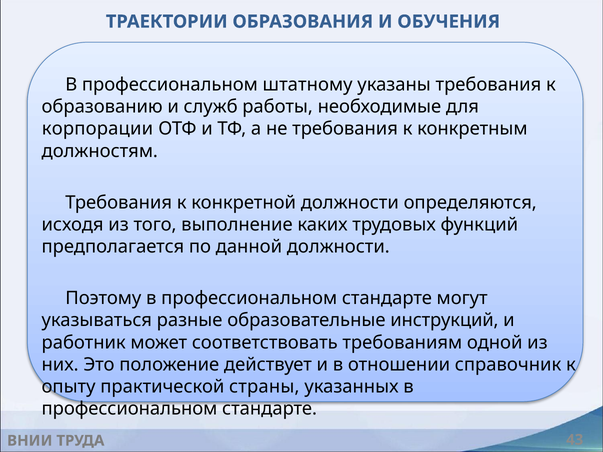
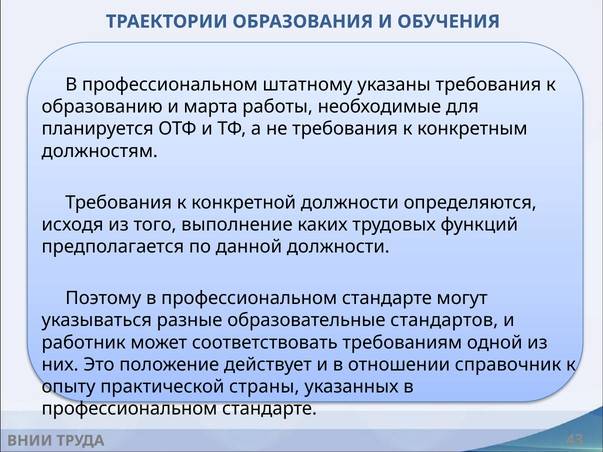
служб: служб -> марта (211, 107)
корпорации: корпорации -> планируется (98, 129)
инструкций: инструкций -> стандартов (444, 321)
